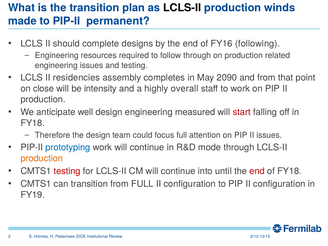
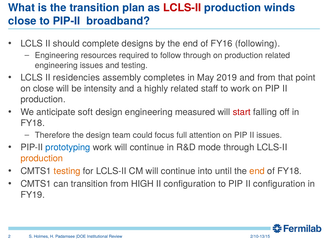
LCLS-II colour: black -> red (182, 8)
made: made -> close (22, 21)
permanent: permanent -> broadband (118, 21)
2090: 2090 -> 2019 (227, 78)
highly overall: overall -> related (185, 89)
well: well -> soft (85, 112)
testing colour: red -> orange (67, 171)
end colour: red -> orange (257, 171)
from FULL: FULL -> HIGH (142, 184)
